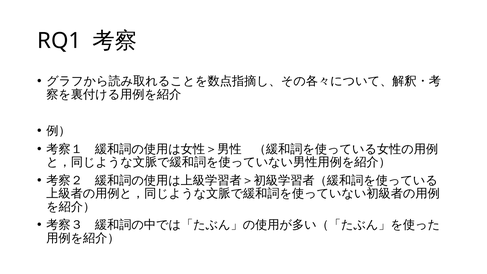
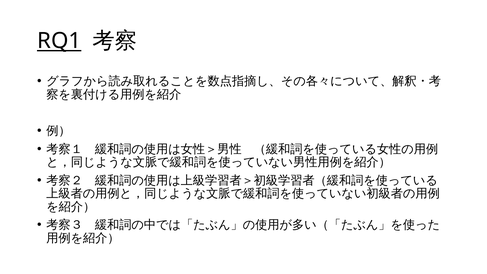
RQ1 underline: none -> present (59, 41)
